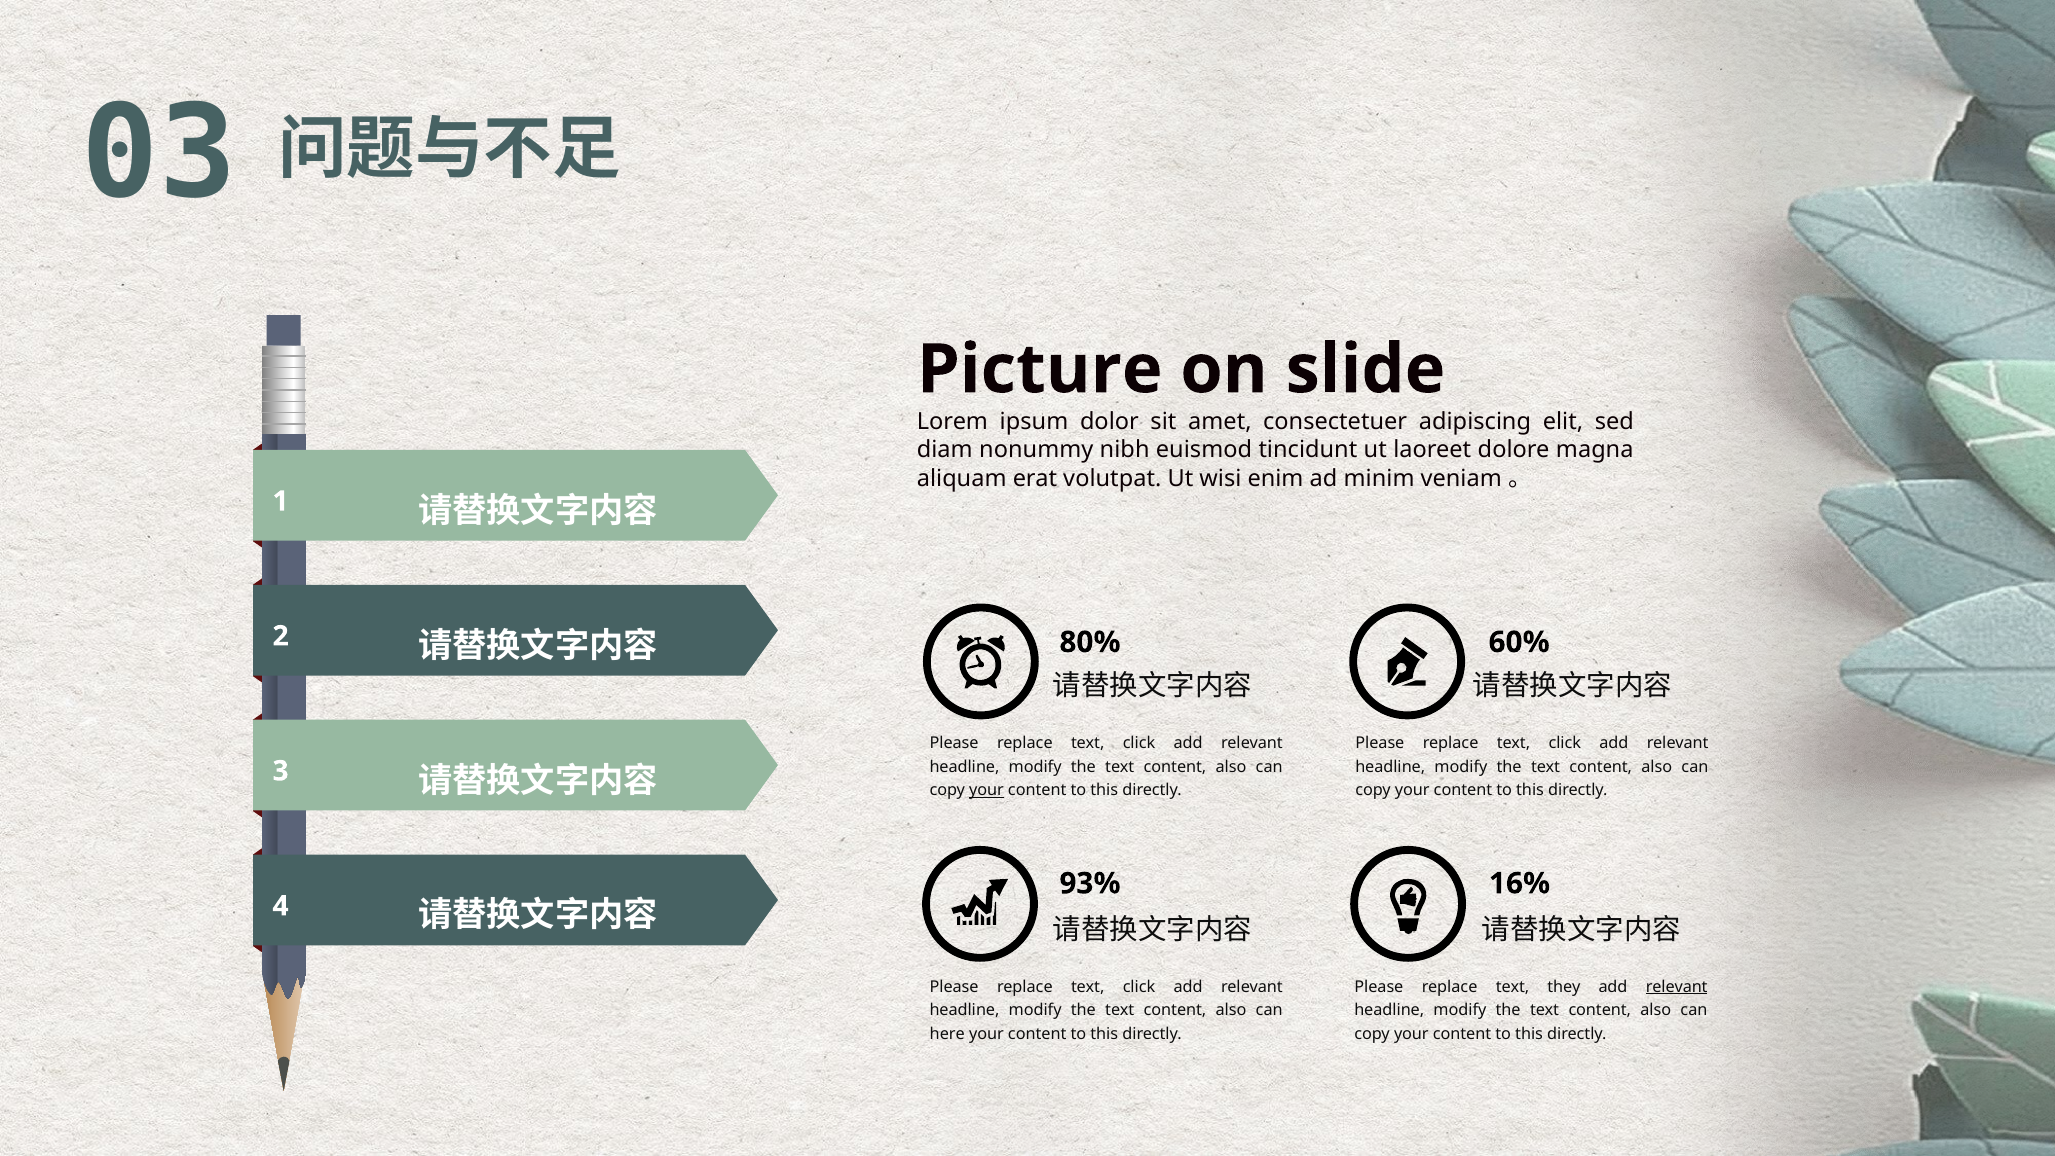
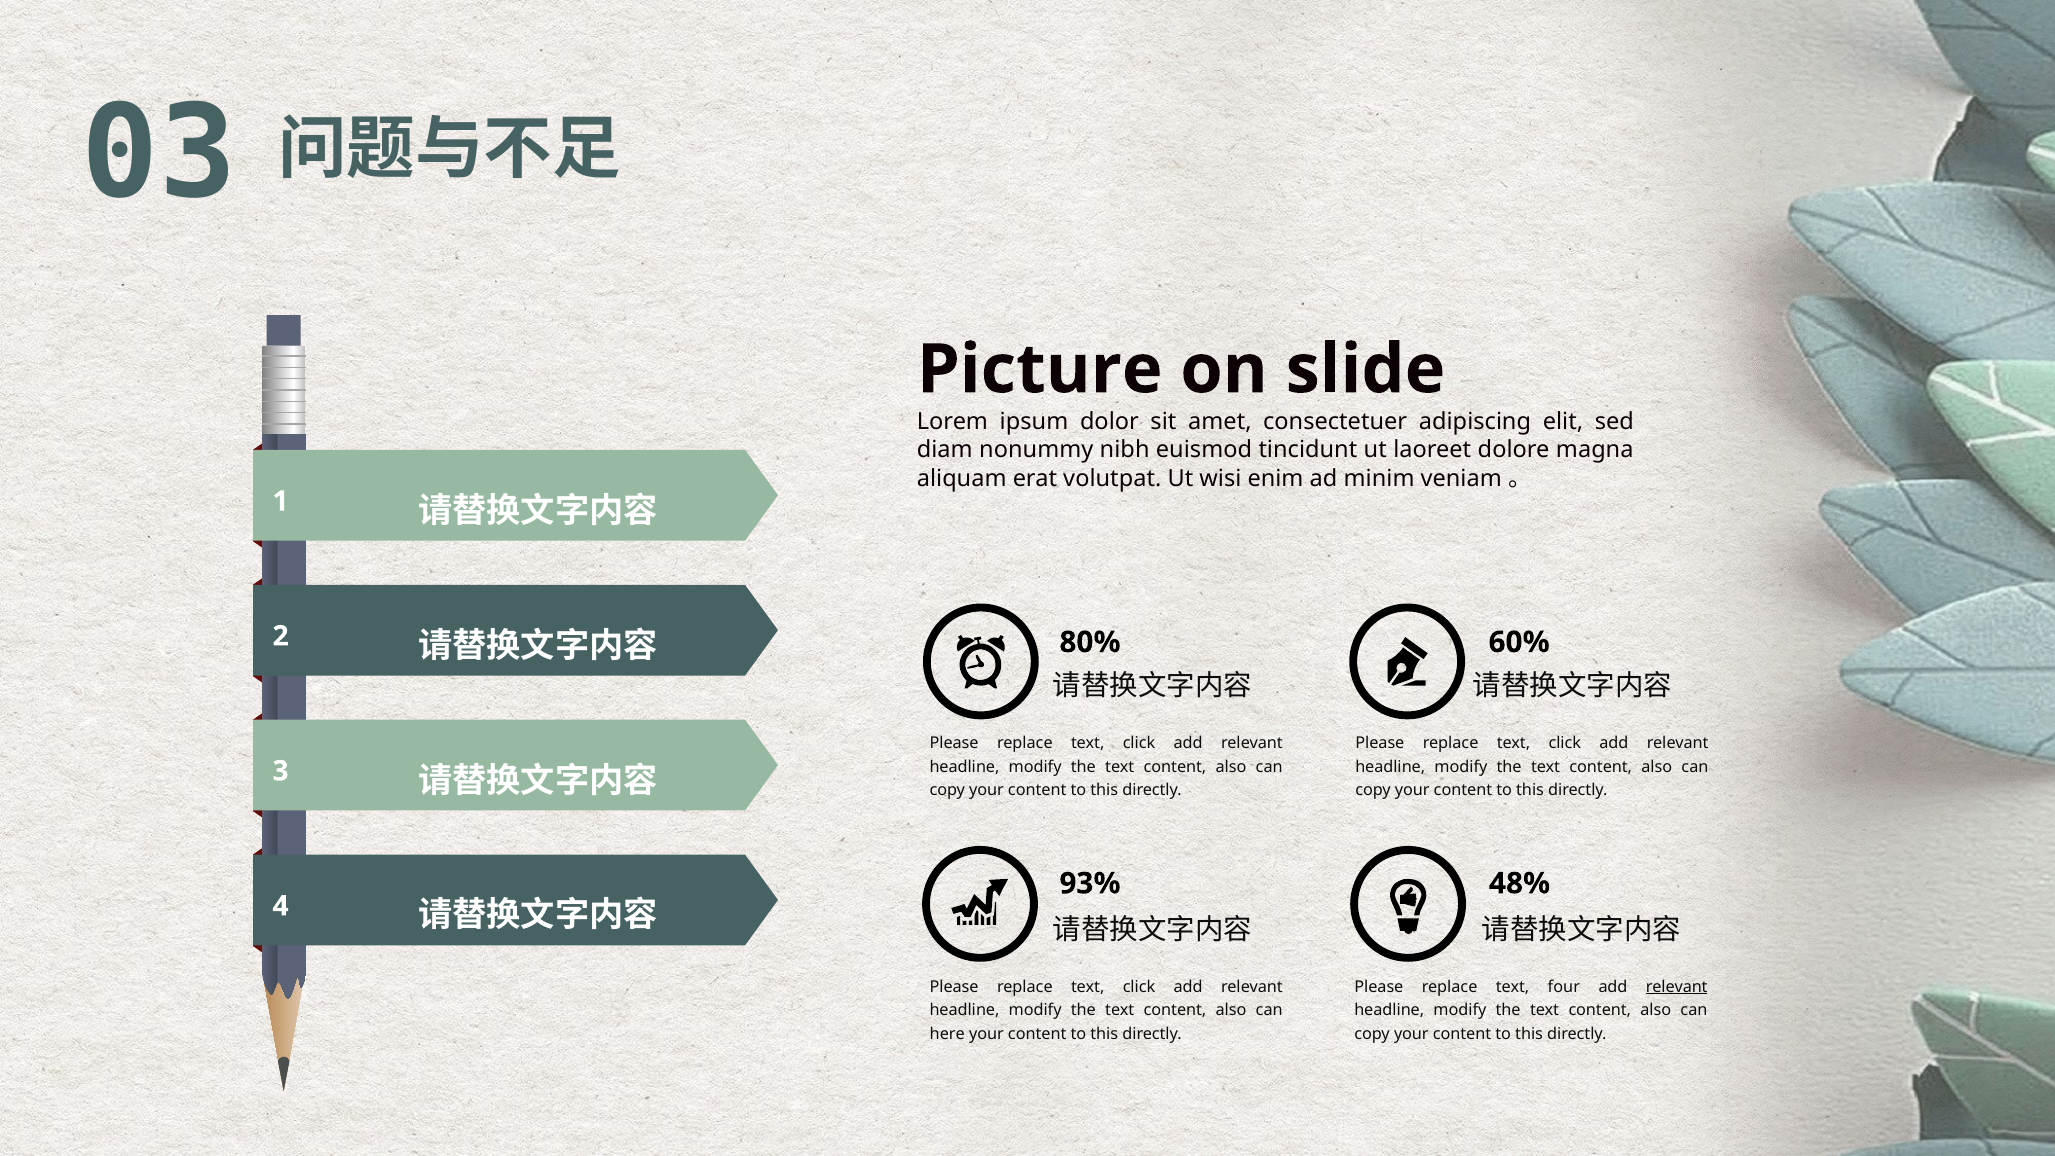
your underline: present -> none (987, 790)
16%: 16% -> 48% (1519, 883)
they: they -> four (1564, 987)
